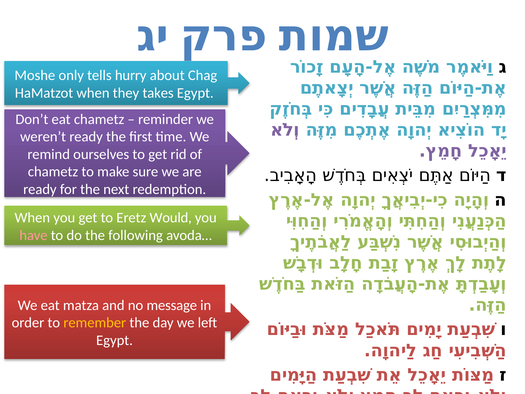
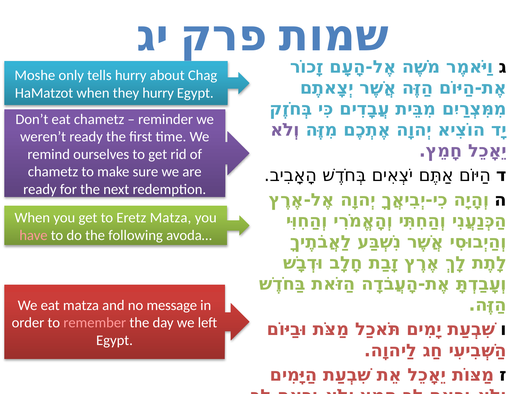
they takes: takes -> hurry (158, 93)
Eretz Would: Would -> Matza (171, 218)
remember colour: yellow -> pink (95, 323)
